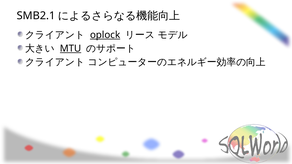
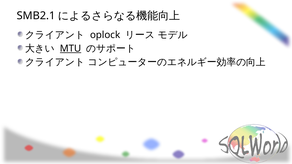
oplock underline: present -> none (105, 35)
